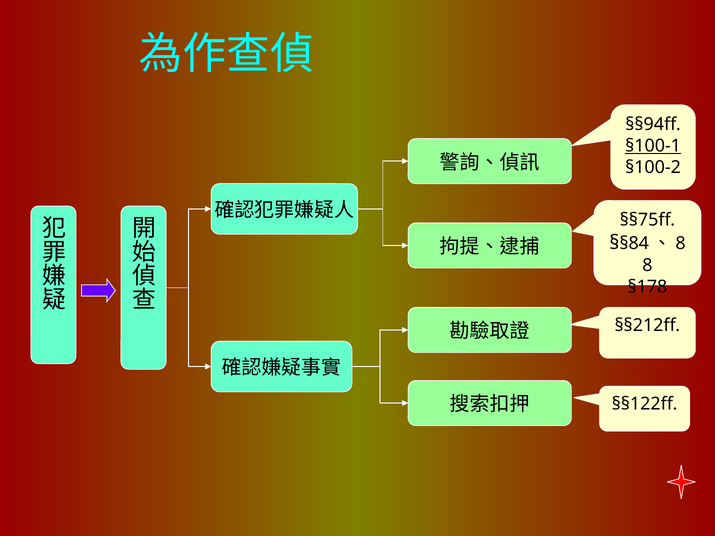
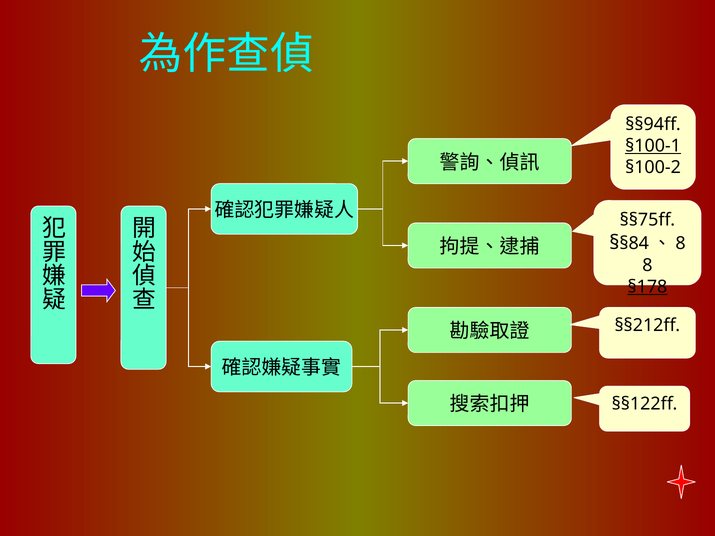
§178 underline: none -> present (647, 287)
